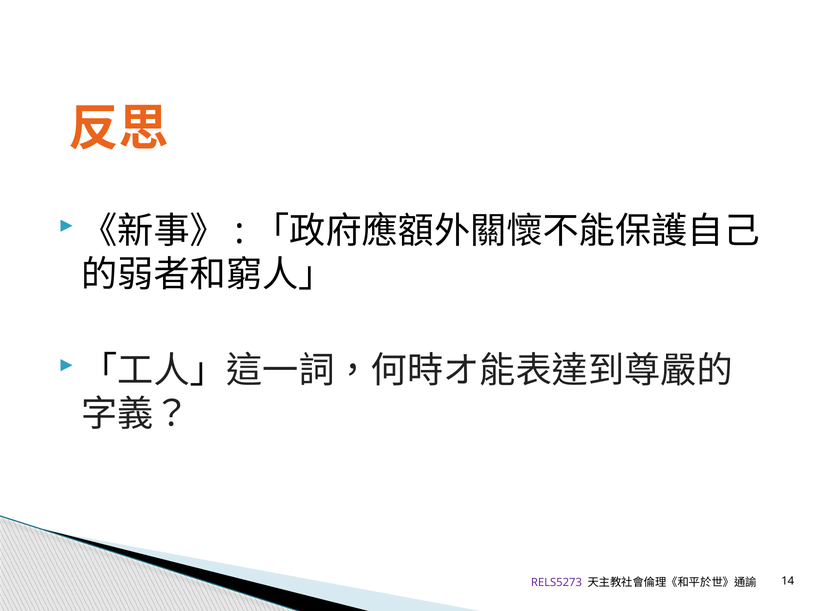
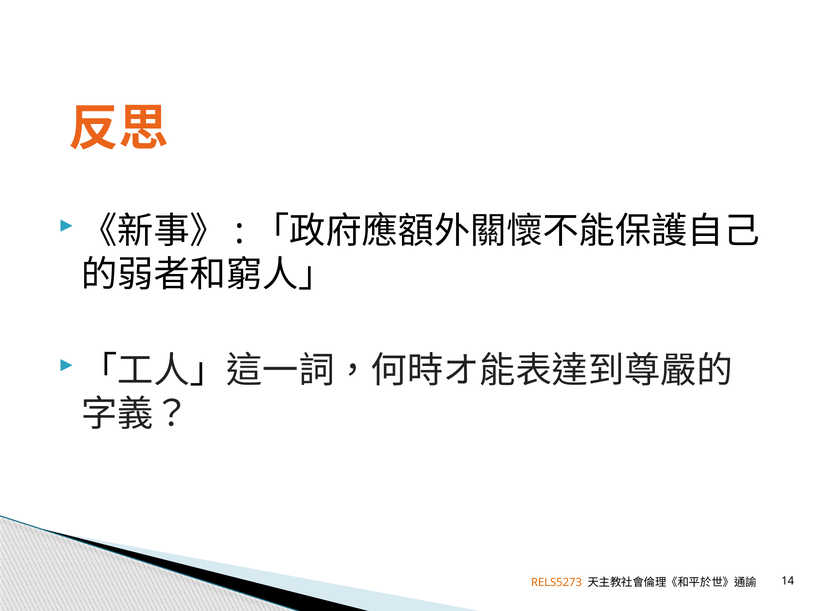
RELS5273 colour: purple -> orange (556, 582)
